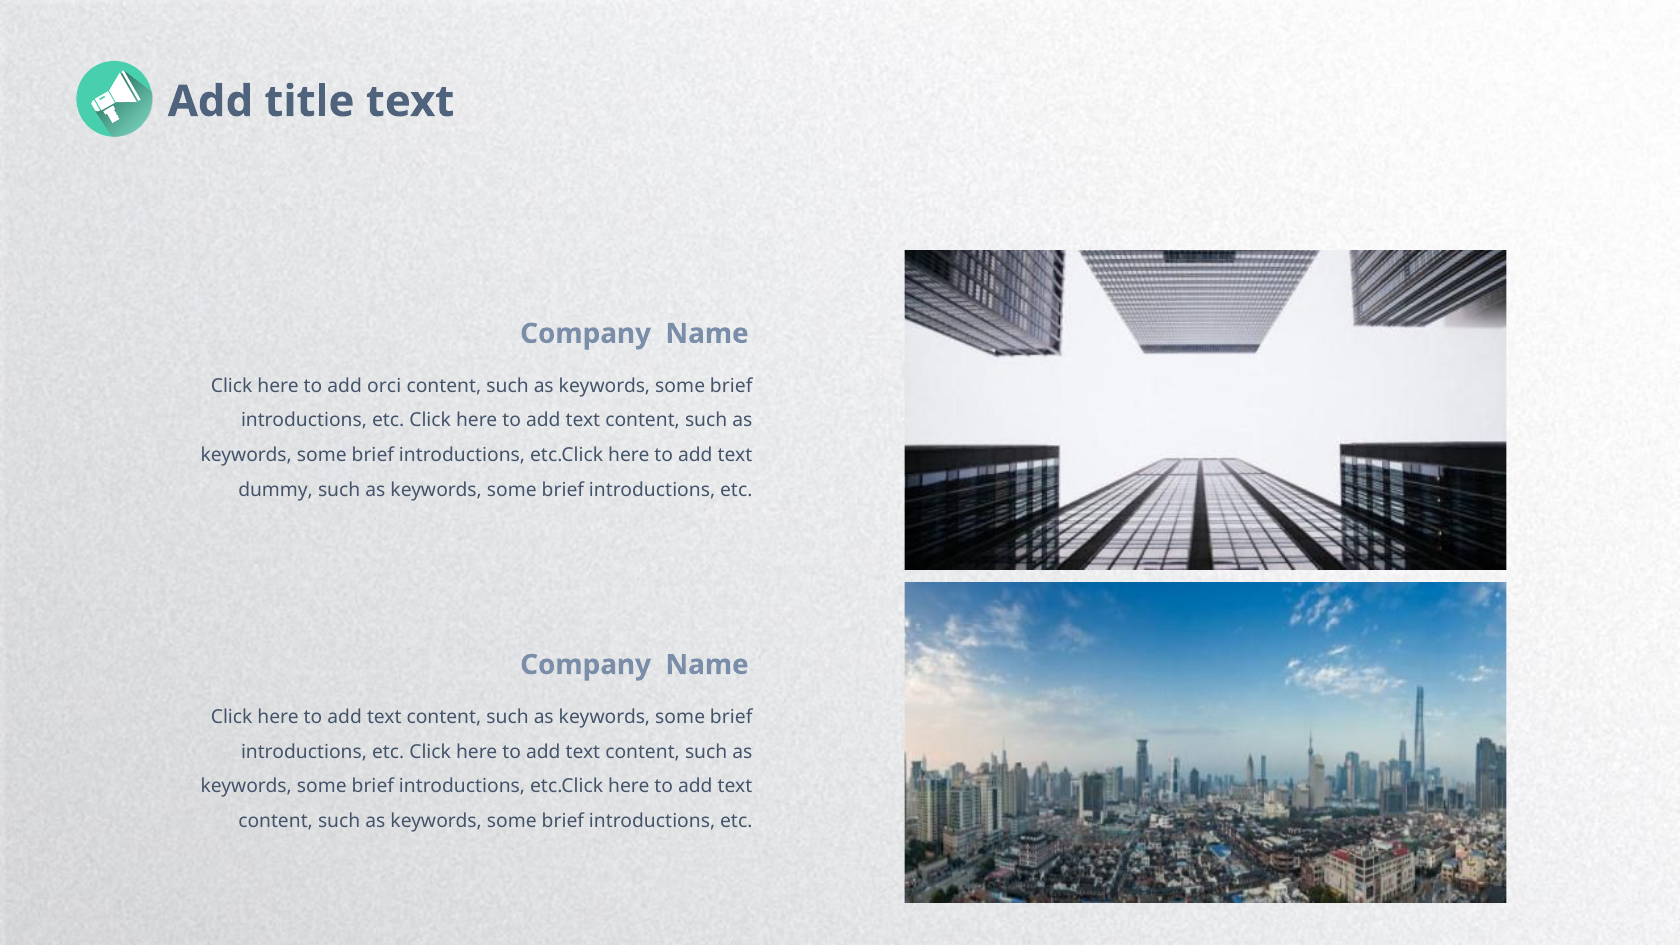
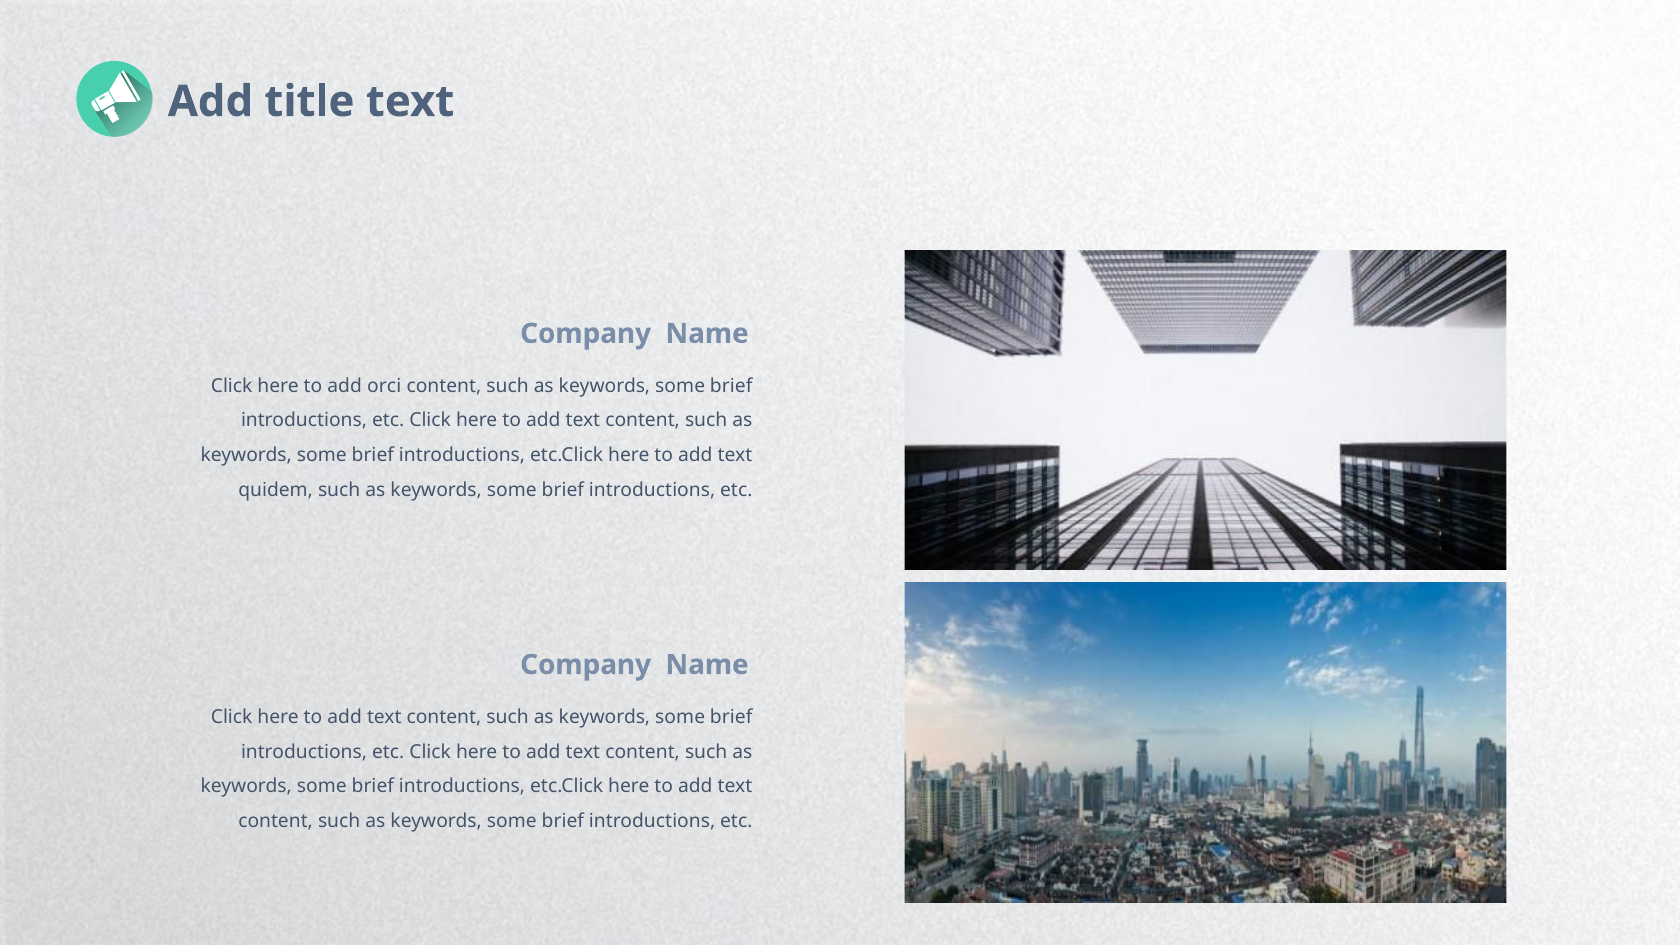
dummy: dummy -> quidem (276, 490)
